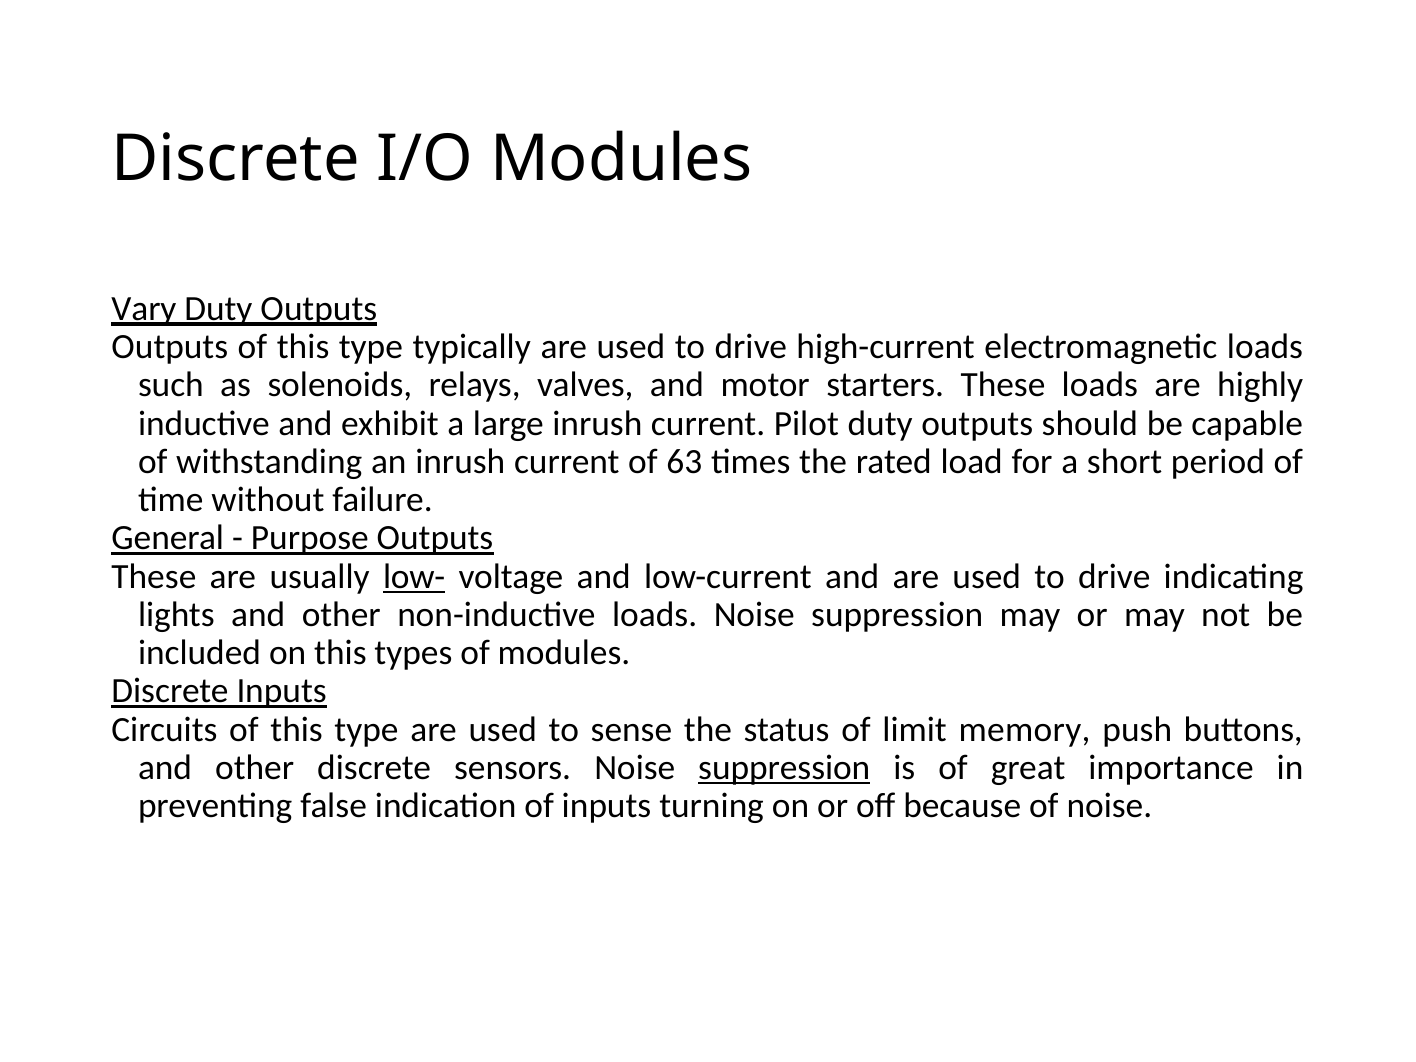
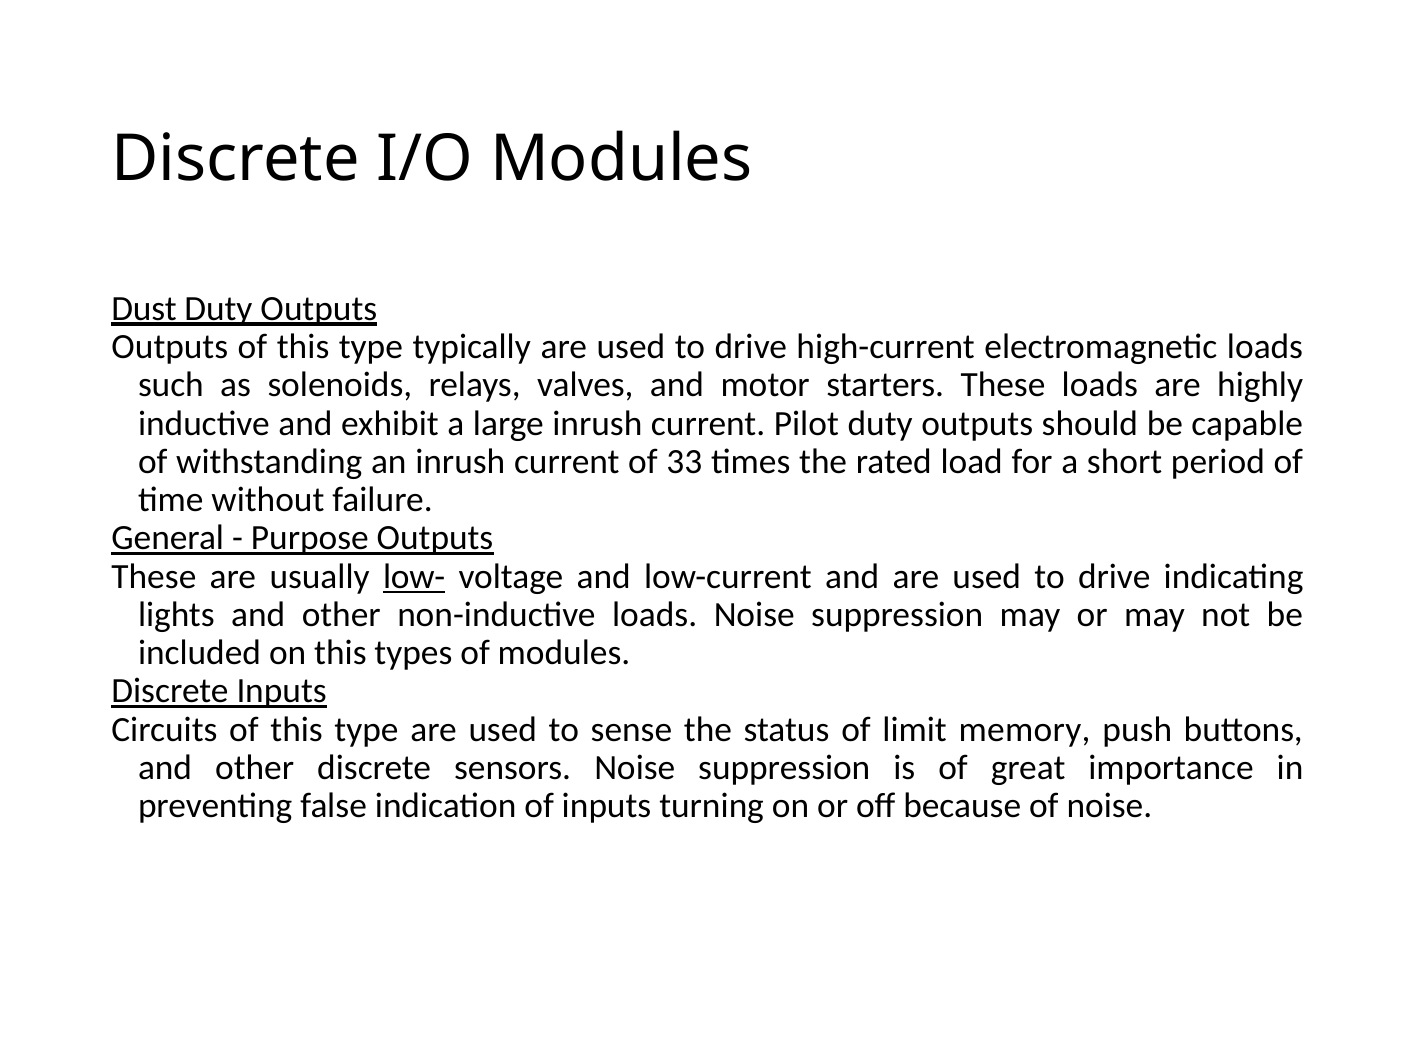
Vary: Vary -> Dust (144, 309)
63: 63 -> 33 (684, 462)
suppression underline: present -> none (784, 768)
